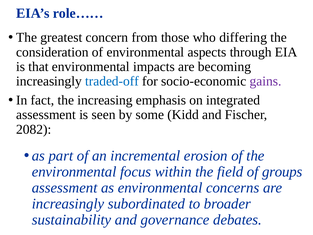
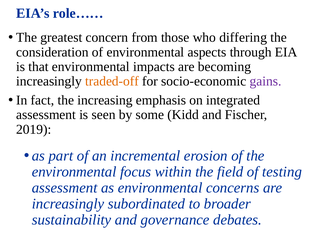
traded-off colour: blue -> orange (112, 81)
2082: 2082 -> 2019 (34, 129)
groups: groups -> testing (282, 172)
